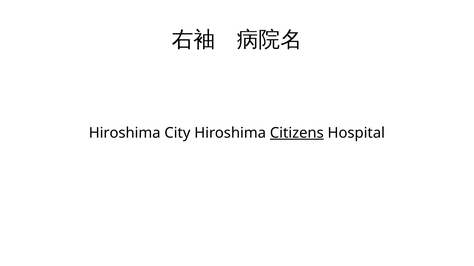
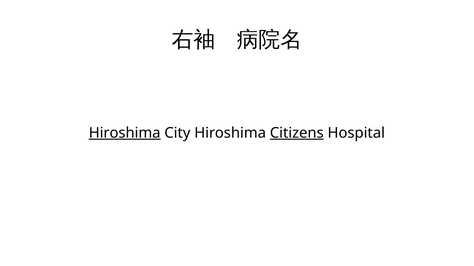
Hiroshima underline: none -> present (125, 133)
